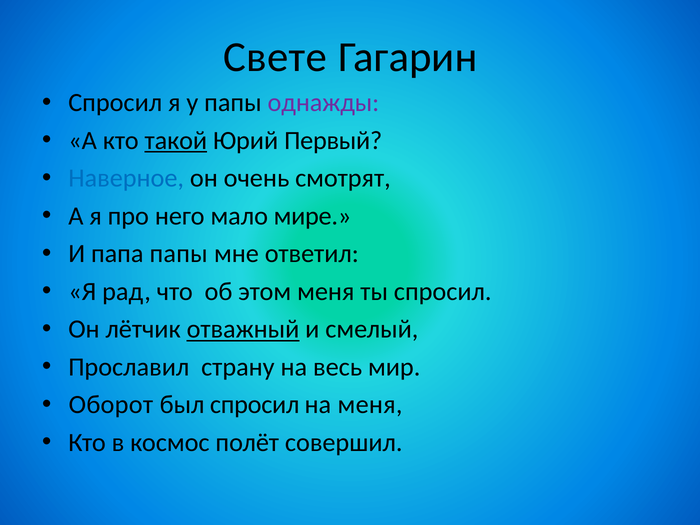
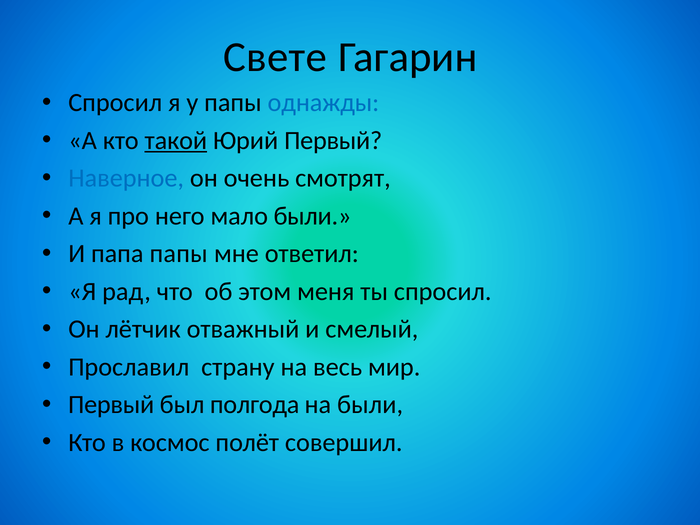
однажды colour: purple -> blue (323, 103)
мало мире: мире -> были (312, 216)
отважный underline: present -> none (243, 329)
Оборот: Оборот -> Первый (111, 405)
был спросил: спросил -> полгода (255, 405)
на меня: меня -> были (370, 405)
